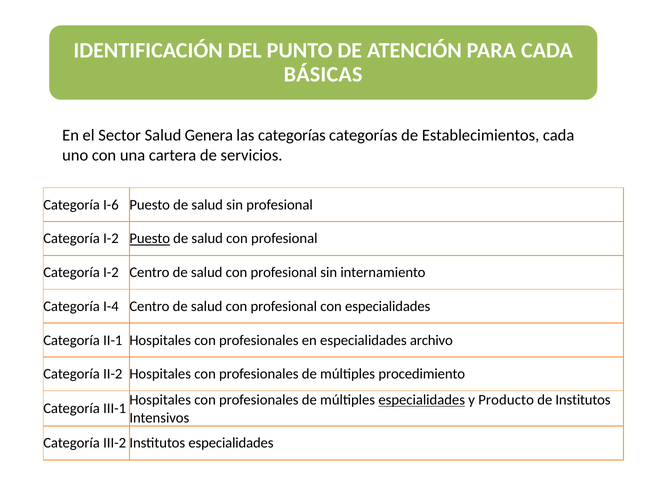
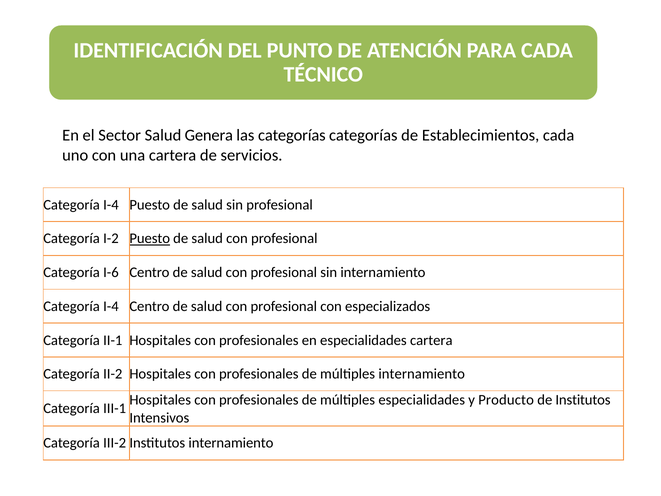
BÁSICAS: BÁSICAS -> TÉCNICO (323, 74)
I-6: I-6 -> I-4 (111, 205)
I-2: I-2 -> I-6 (111, 272)
con especialidades: especialidades -> especializados (388, 306)
especialidades archivo: archivo -> cartera (431, 340)
múltiples procedimiento: procedimiento -> internamiento (422, 374)
especialidades underline: present -> none (422, 400)
Institutos especialidades: especialidades -> internamiento (231, 443)
